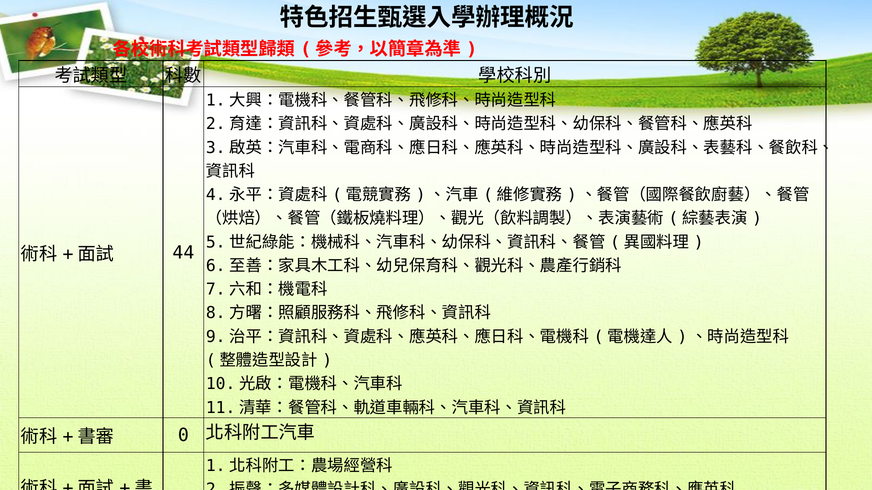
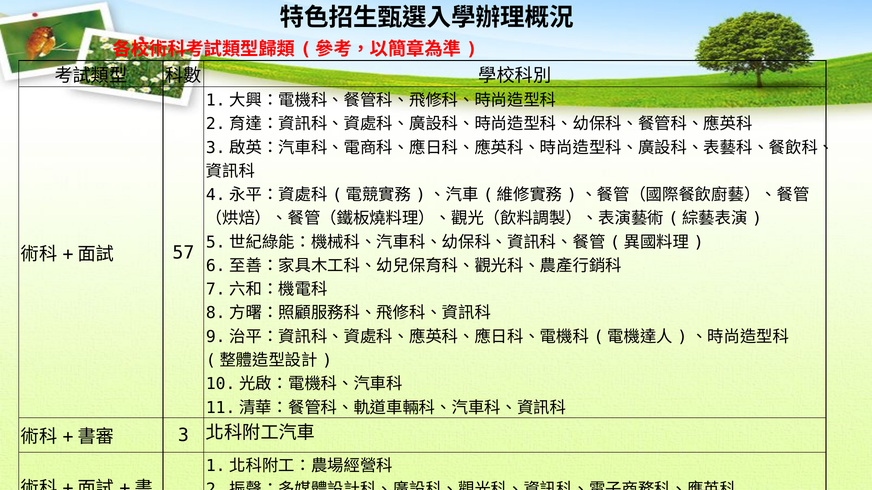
44: 44 -> 57 (183, 253)
0: 0 -> 3 (183, 436)
